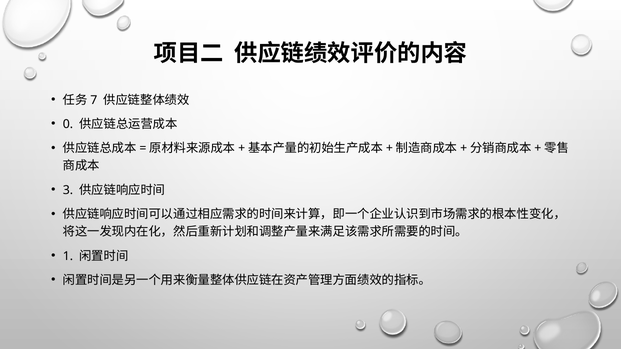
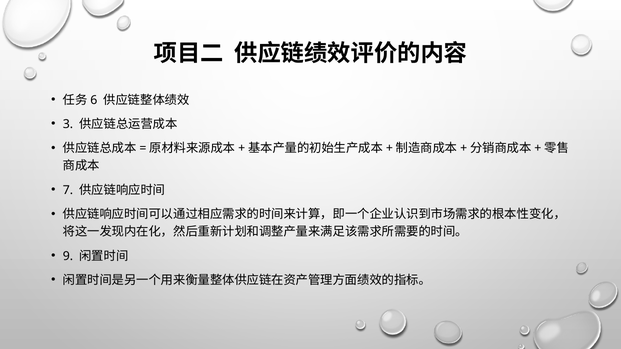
7: 7 -> 6 (94, 100)
0: 0 -> 3 (68, 124)
3: 3 -> 7 (68, 190)
1: 1 -> 9 (68, 256)
